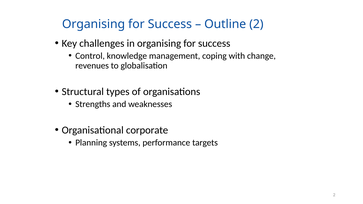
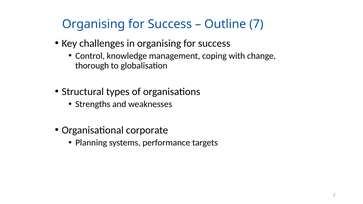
Outline 2: 2 -> 7 (256, 24)
revenues: revenues -> thorough (92, 66)
